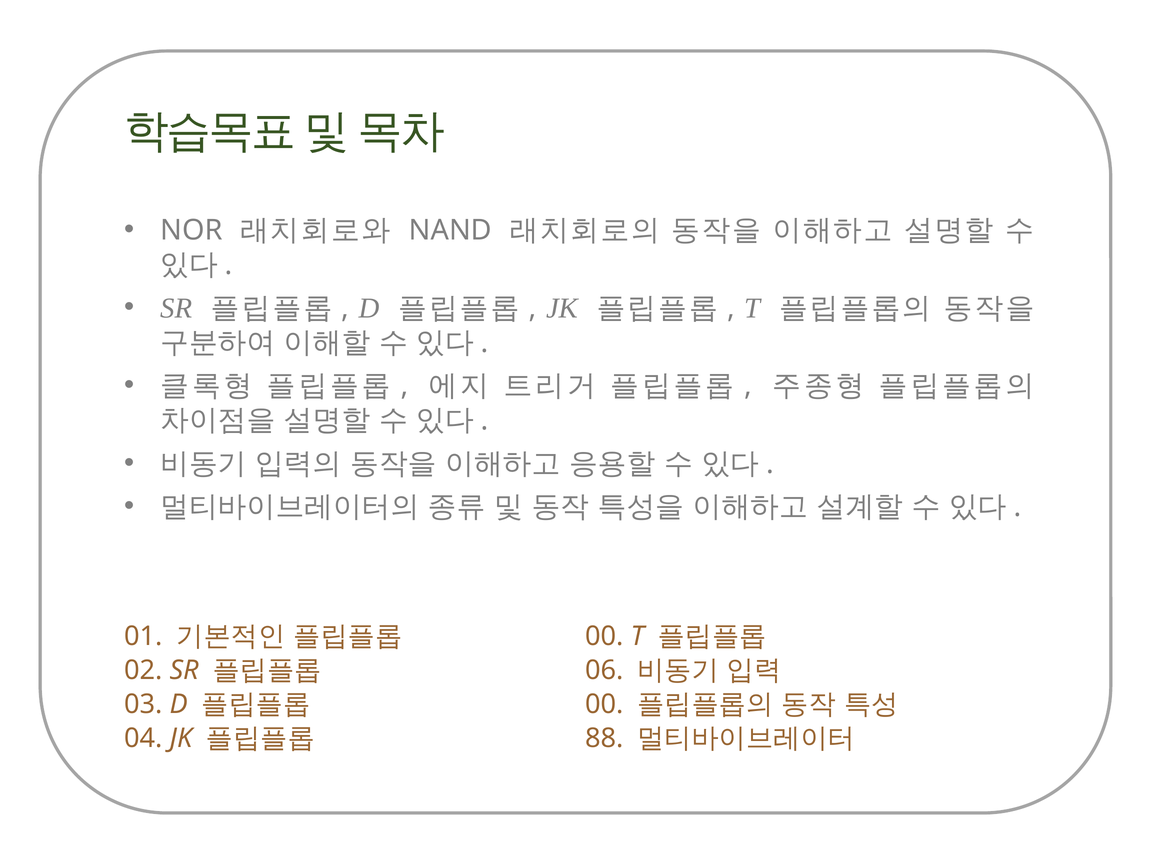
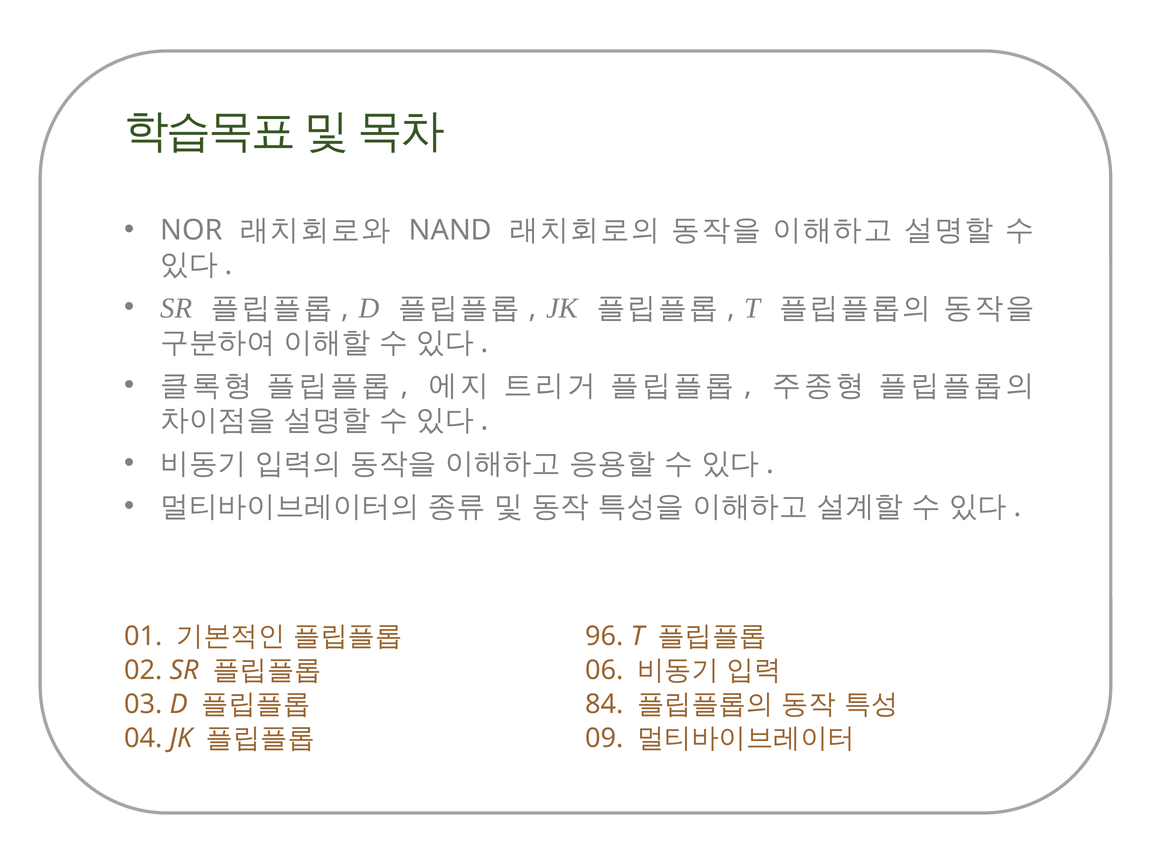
00: 00 -> 96 (604, 636)
00: 00 -> 84 (604, 704)
88: 88 -> 09 (604, 739)
